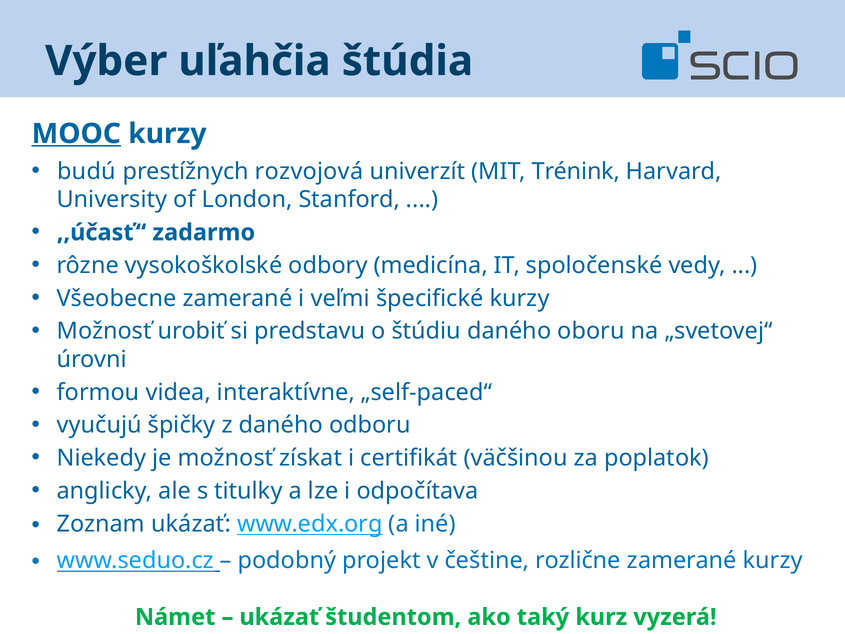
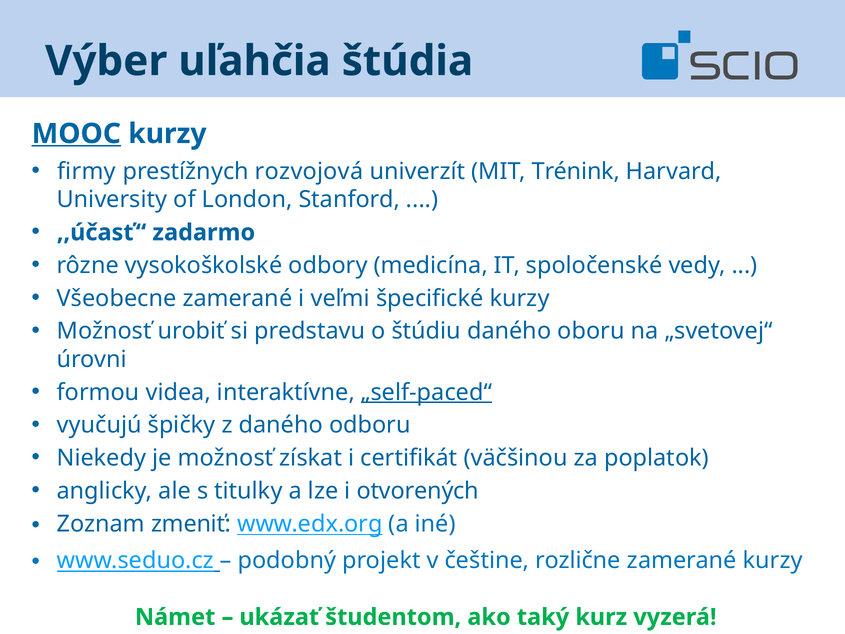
budú: budú -> firmy (87, 171)
„self-paced“ underline: none -> present (426, 392)
odpočítava: odpočítava -> otvorených (418, 491)
Zoznam ukázať: ukázať -> zmeniť (191, 524)
